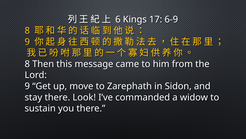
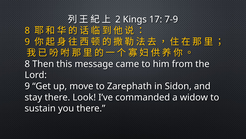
6: 6 -> 2 (118, 19)
6-9: 6-9 -> 7-9 (171, 19)
